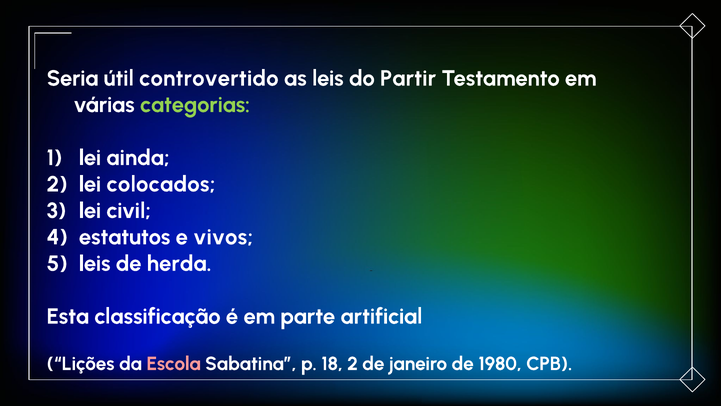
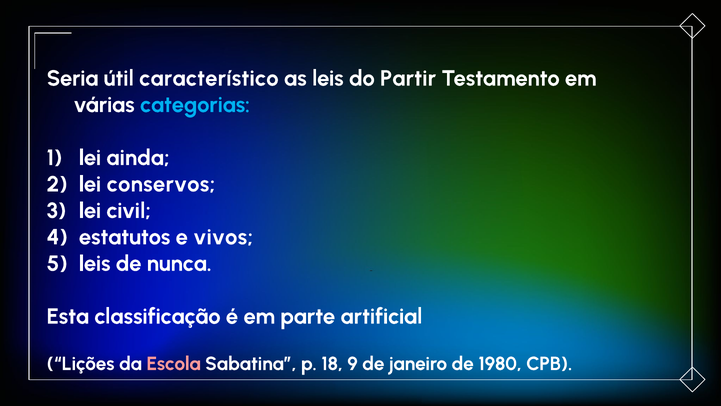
controvertido: controvertido -> característico (209, 78)
categorias colour: light green -> light blue (195, 105)
colocados: colocados -> conservos (161, 184)
herda: herda -> nunca (179, 263)
18 2: 2 -> 9 (352, 363)
